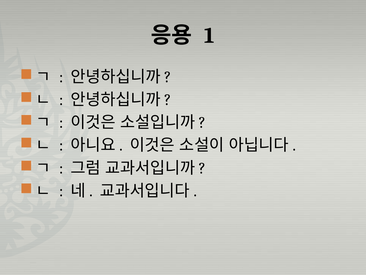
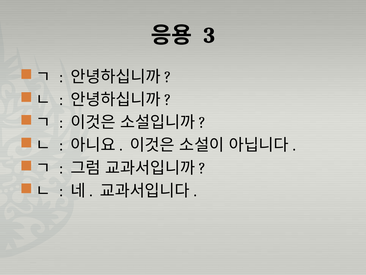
1: 1 -> 3 (209, 35)
